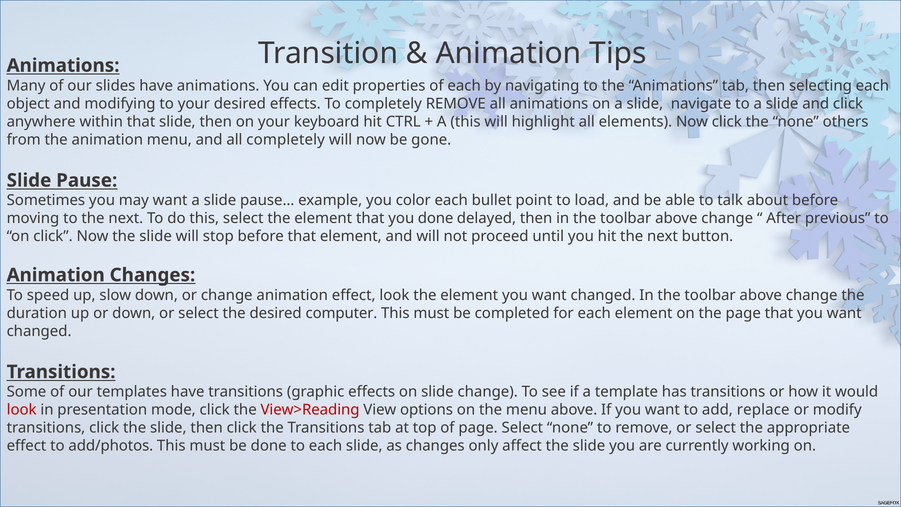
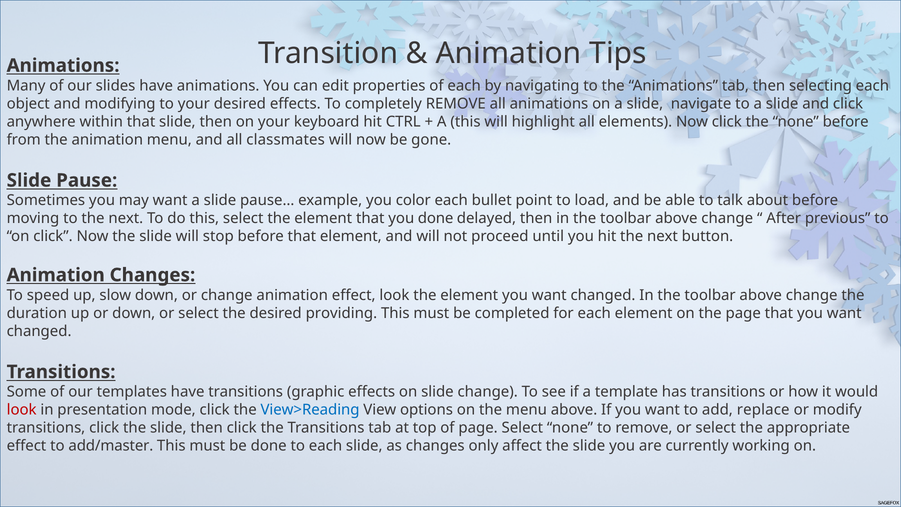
none others: others -> before (846, 122)
all completely: completely -> classmates (286, 140)
computer: computer -> providing (341, 313)
View>Reading colour: red -> blue (310, 410)
add/photos: add/photos -> add/master (111, 446)
